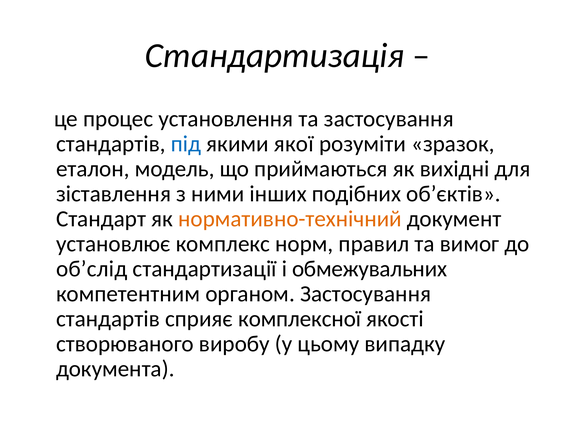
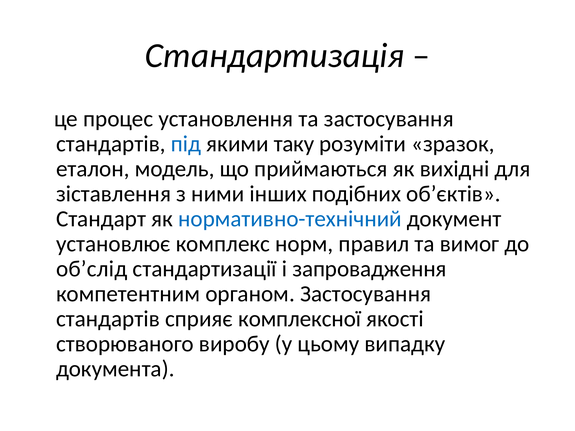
якої: якої -> таку (294, 144)
нормативно-технічний colour: orange -> blue (290, 219)
обмежувальних: обмежувальних -> запровадження (369, 269)
